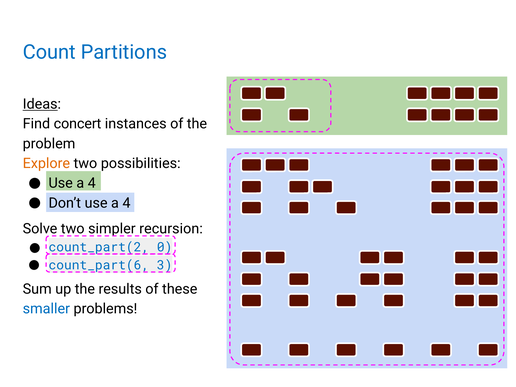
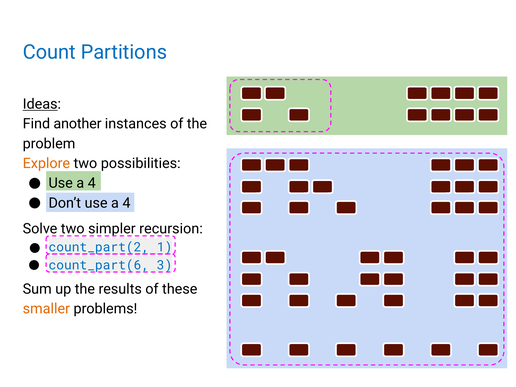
concert: concert -> another (78, 124)
0: 0 -> 1 (165, 247)
smaller colour: blue -> orange (46, 309)
